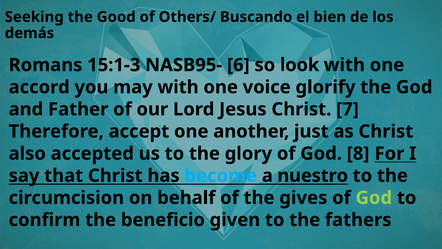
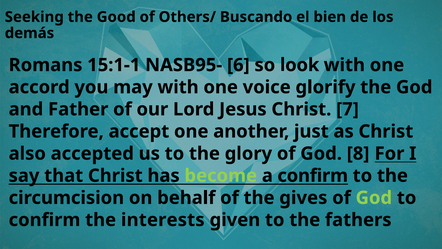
15:1-3: 15:1-3 -> 15:1-1 (114, 65)
become colour: light blue -> light green (221, 175)
a nuestro: nuestro -> confirm (313, 175)
beneficio: beneficio -> interests (163, 220)
